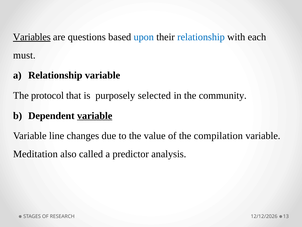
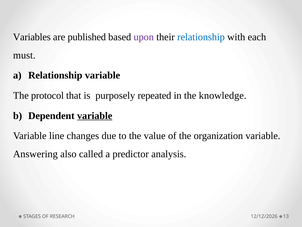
Variables underline: present -> none (32, 37)
questions: questions -> published (87, 37)
upon colour: blue -> purple (144, 37)
selected: selected -> repeated (154, 95)
community: community -> knowledge (223, 95)
compilation: compilation -> organization (218, 136)
Meditation: Meditation -> Answering (35, 154)
